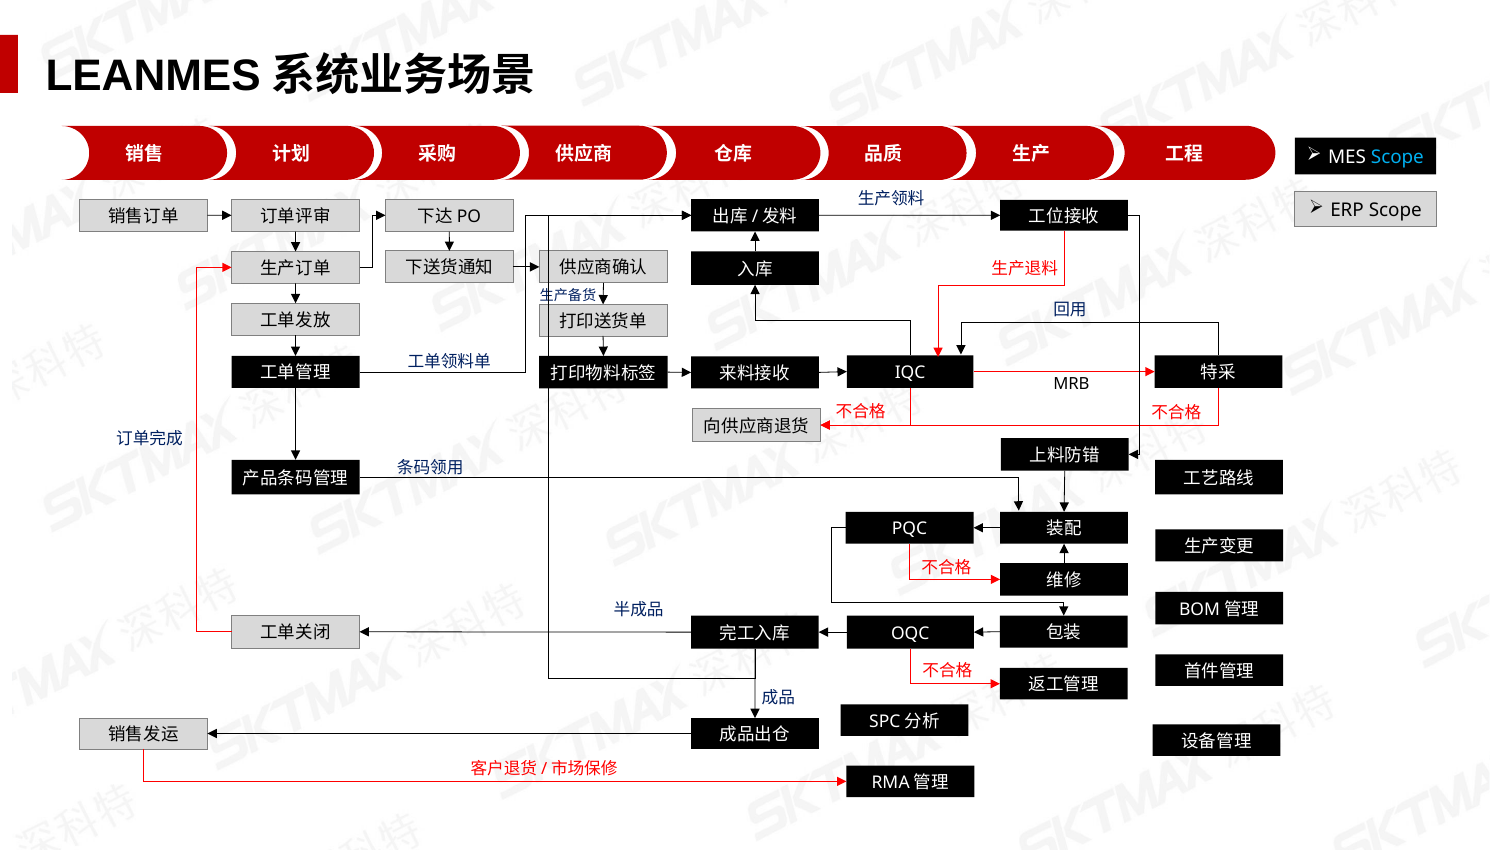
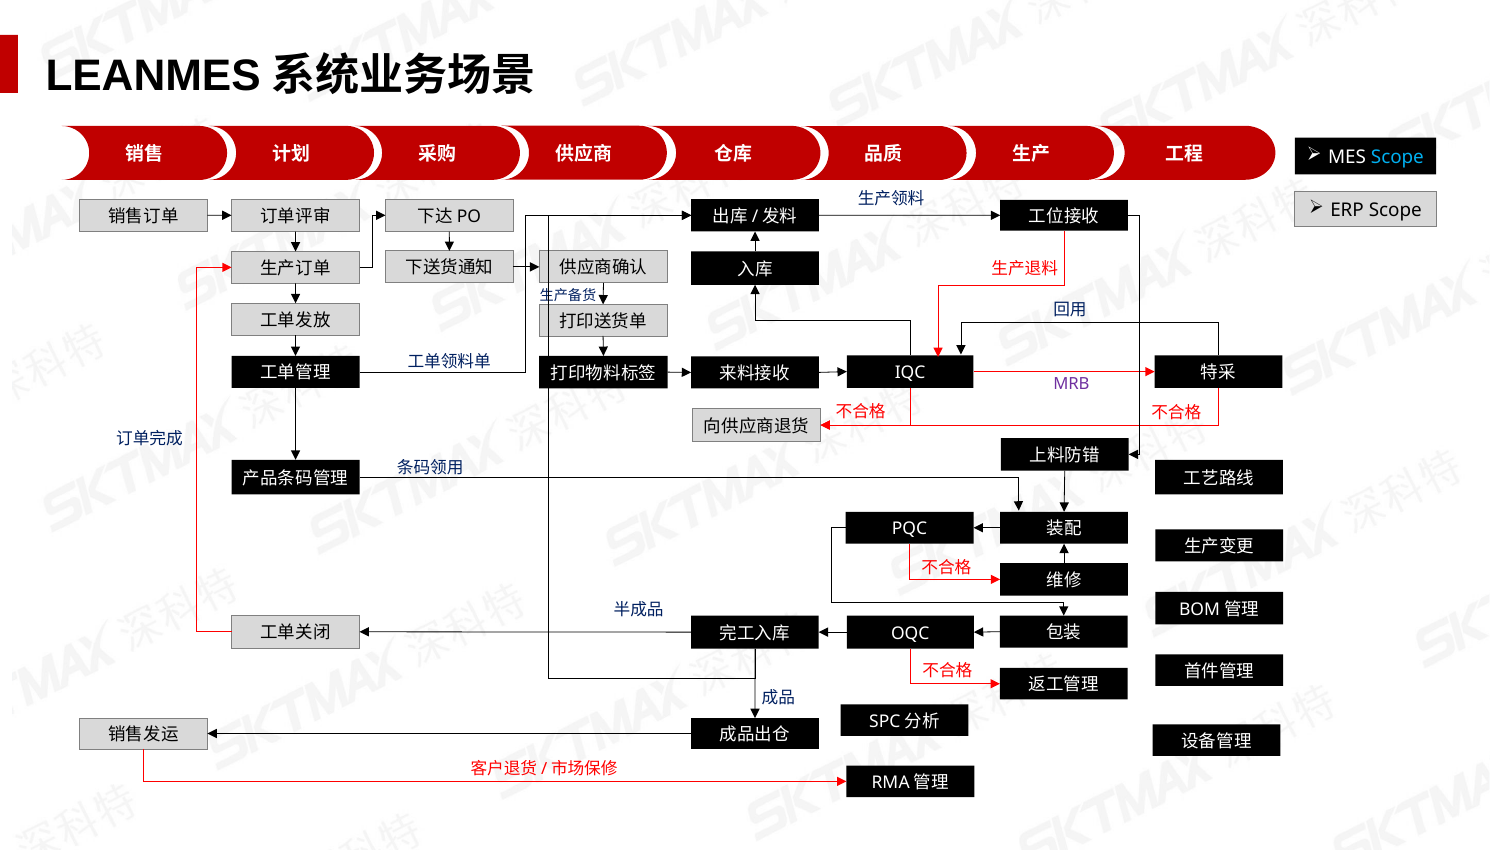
MRB colour: black -> purple (1071, 384)
